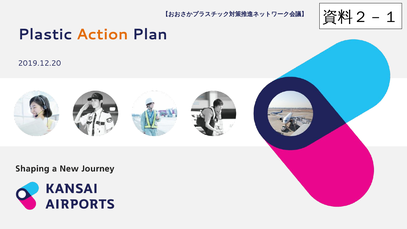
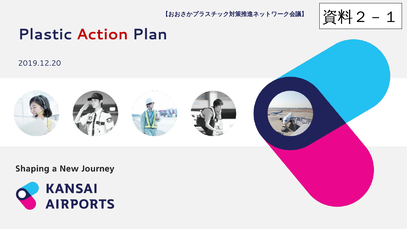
Action colour: orange -> red (102, 35)
